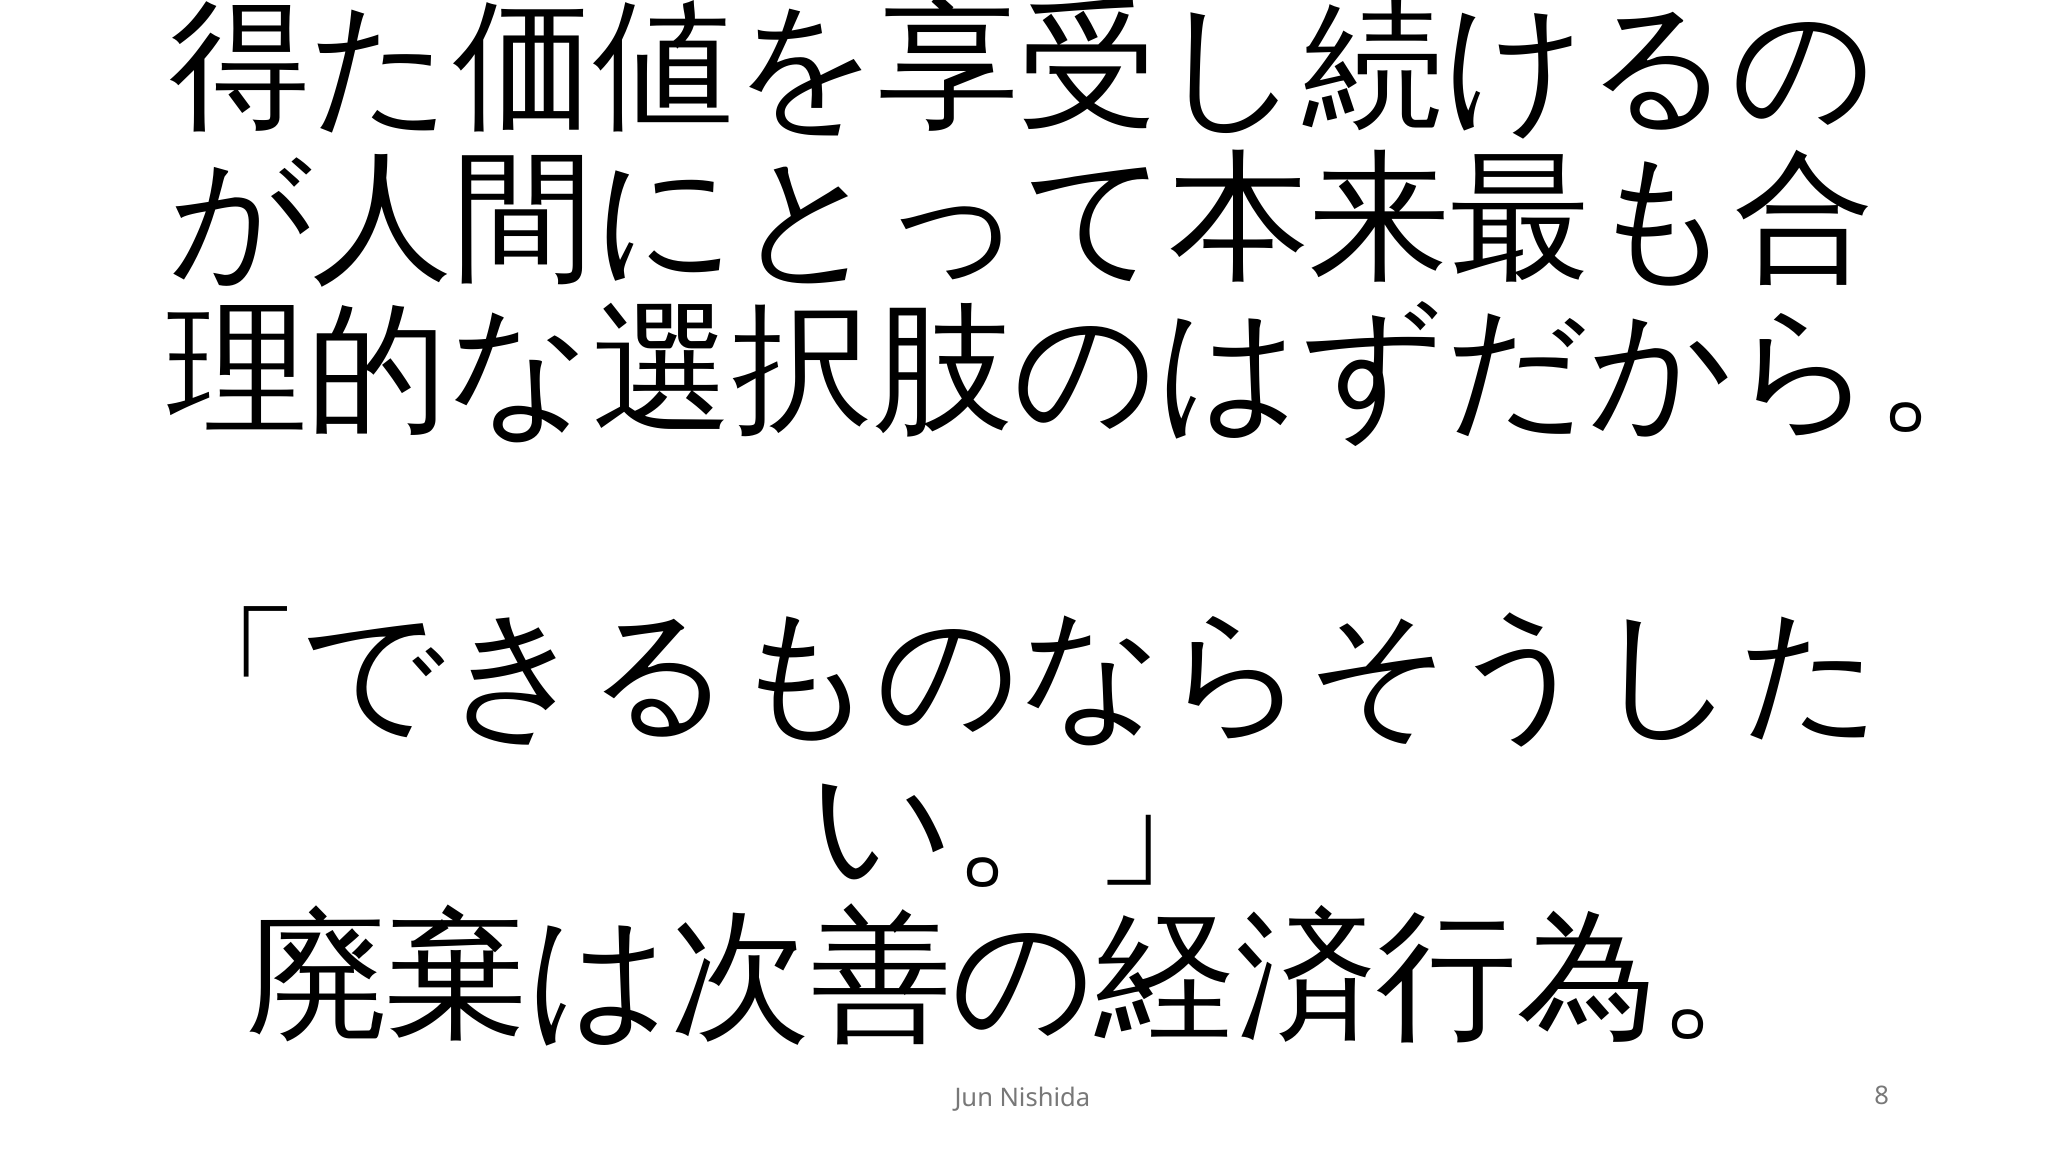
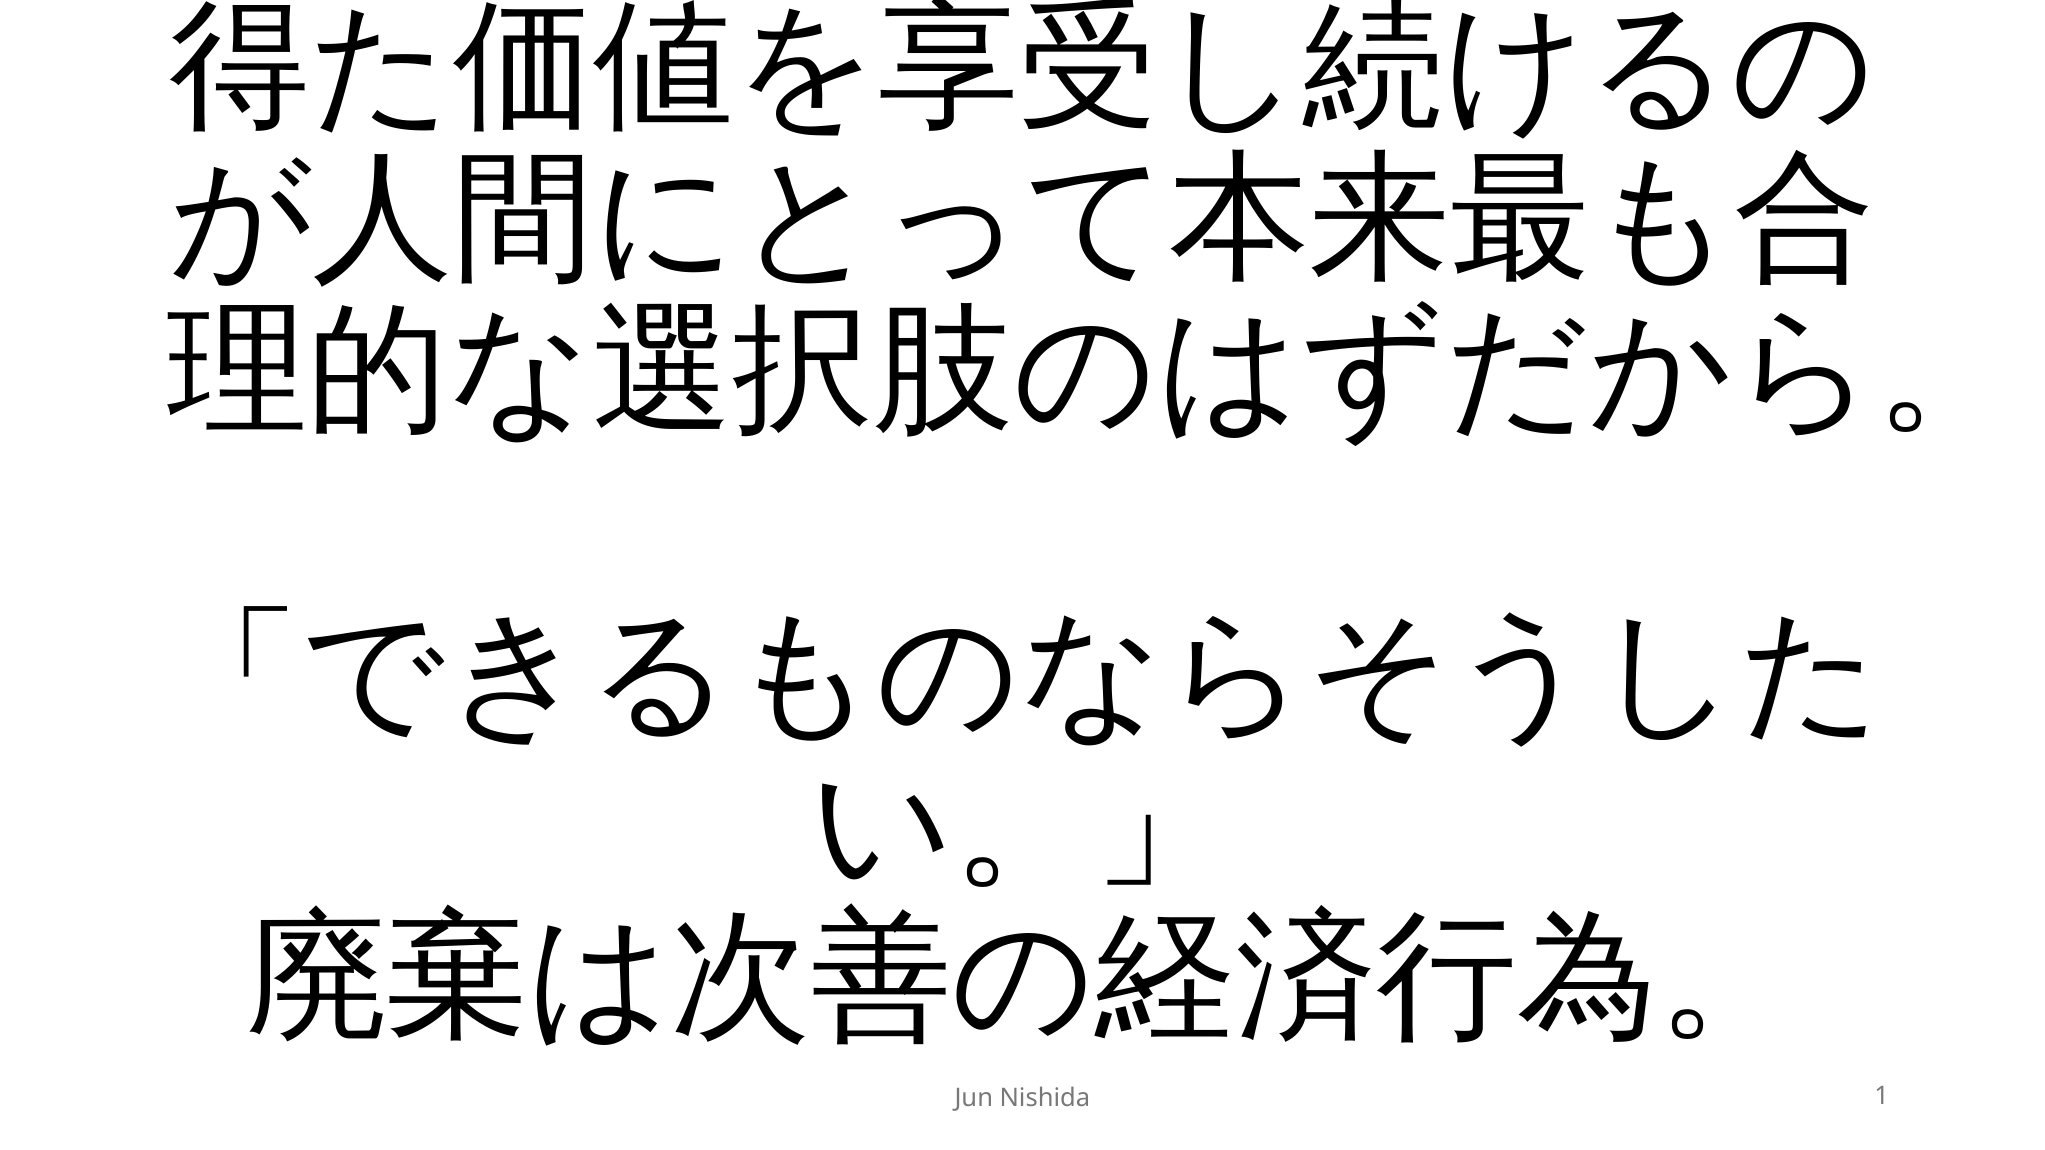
8: 8 -> 1 (1882, 1096)
